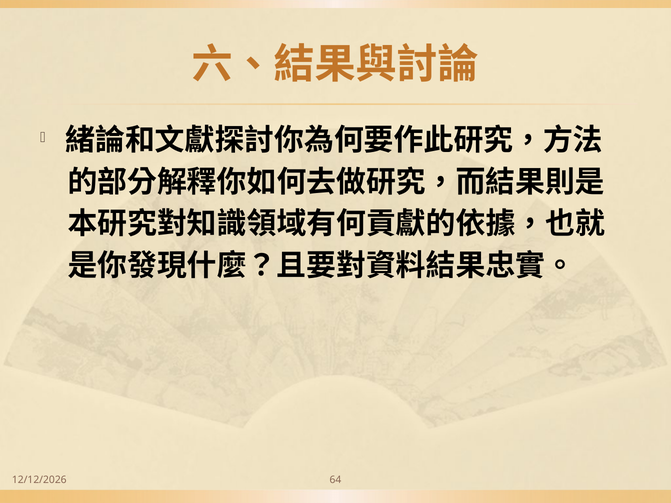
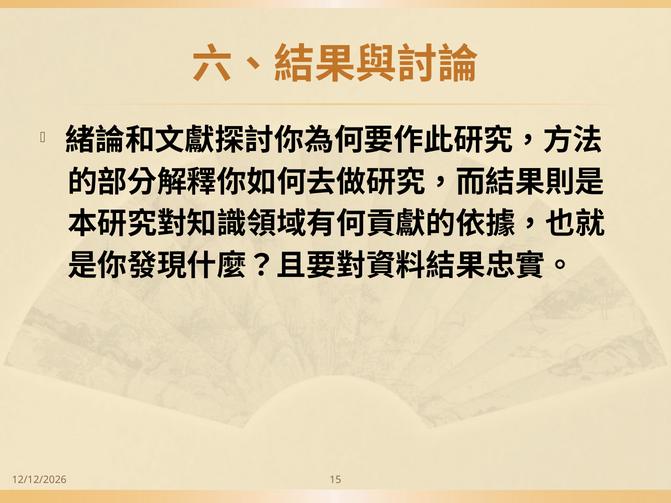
64: 64 -> 15 (335, 480)
